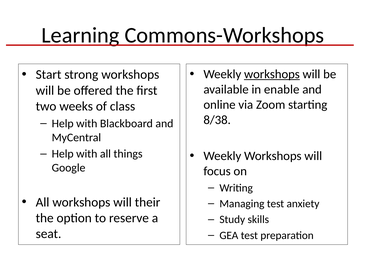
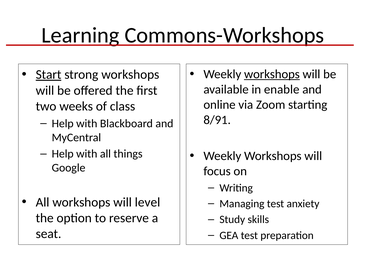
Start underline: none -> present (49, 75)
8/38: 8/38 -> 8/91 (217, 120)
their: their -> level (148, 203)
